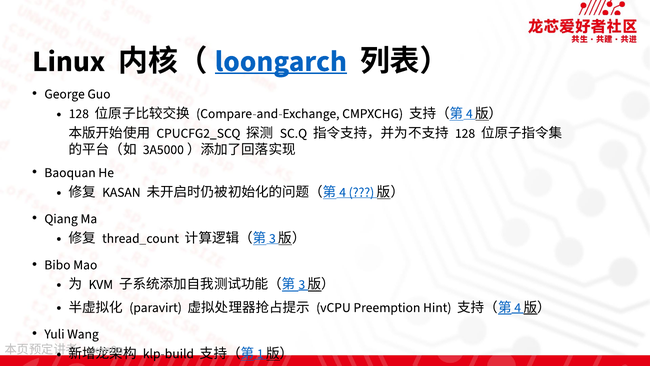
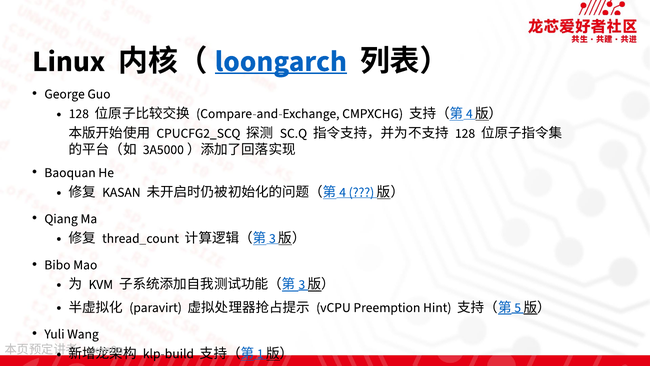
4: 4 -> 5 (518, 307)
